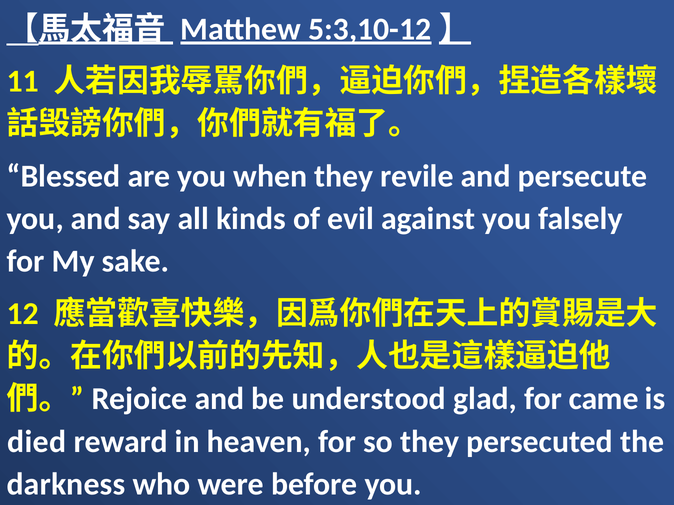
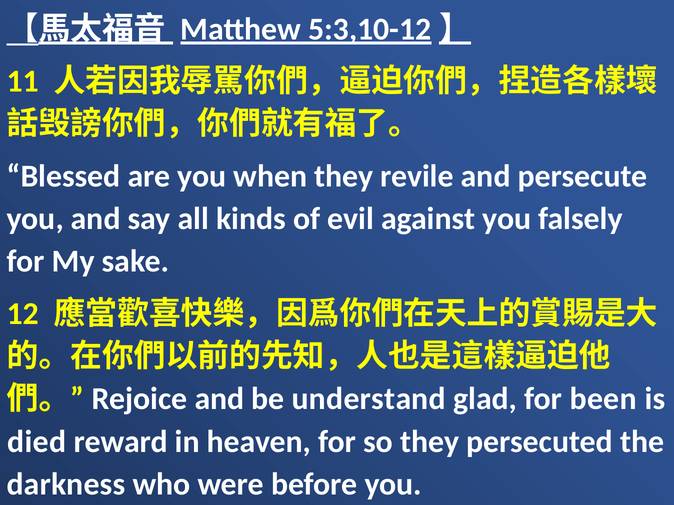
understood: understood -> understand (369, 399)
came: came -> been (603, 399)
